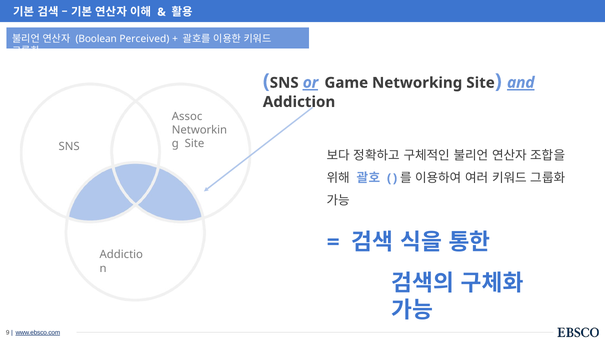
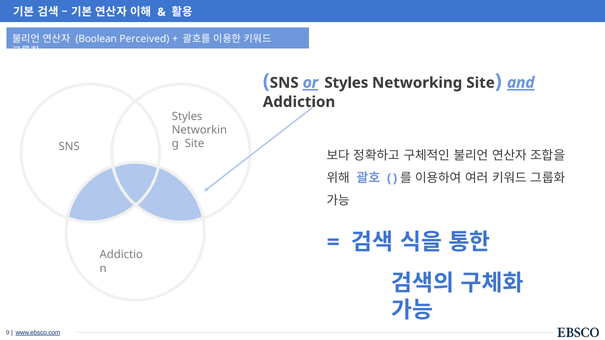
or Game: Game -> Styles (346, 83)
Assoc: Assoc -> Styles (187, 116)
